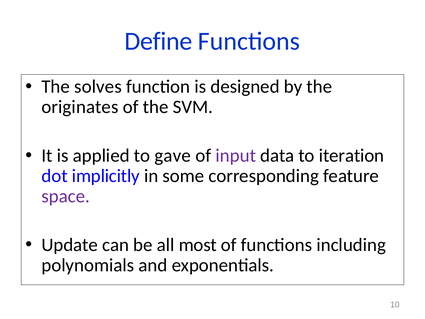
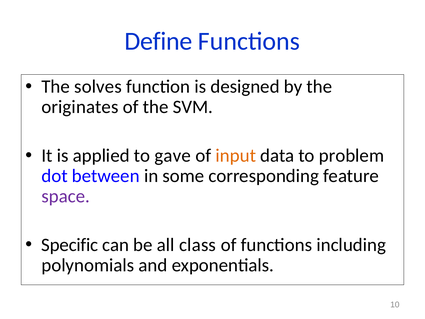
input colour: purple -> orange (236, 155)
iteration: iteration -> problem (351, 155)
implicitly: implicitly -> between (106, 176)
Update: Update -> Specific (70, 245)
most: most -> class (198, 245)
